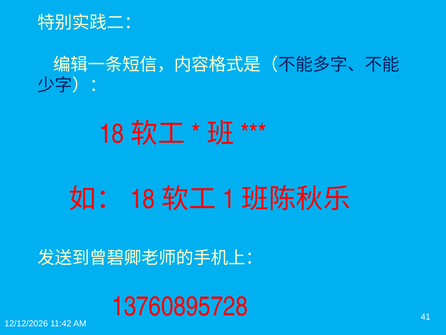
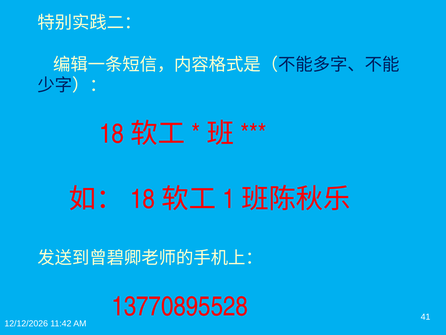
13760895728: 13760895728 -> 13770895528 (180, 306)
